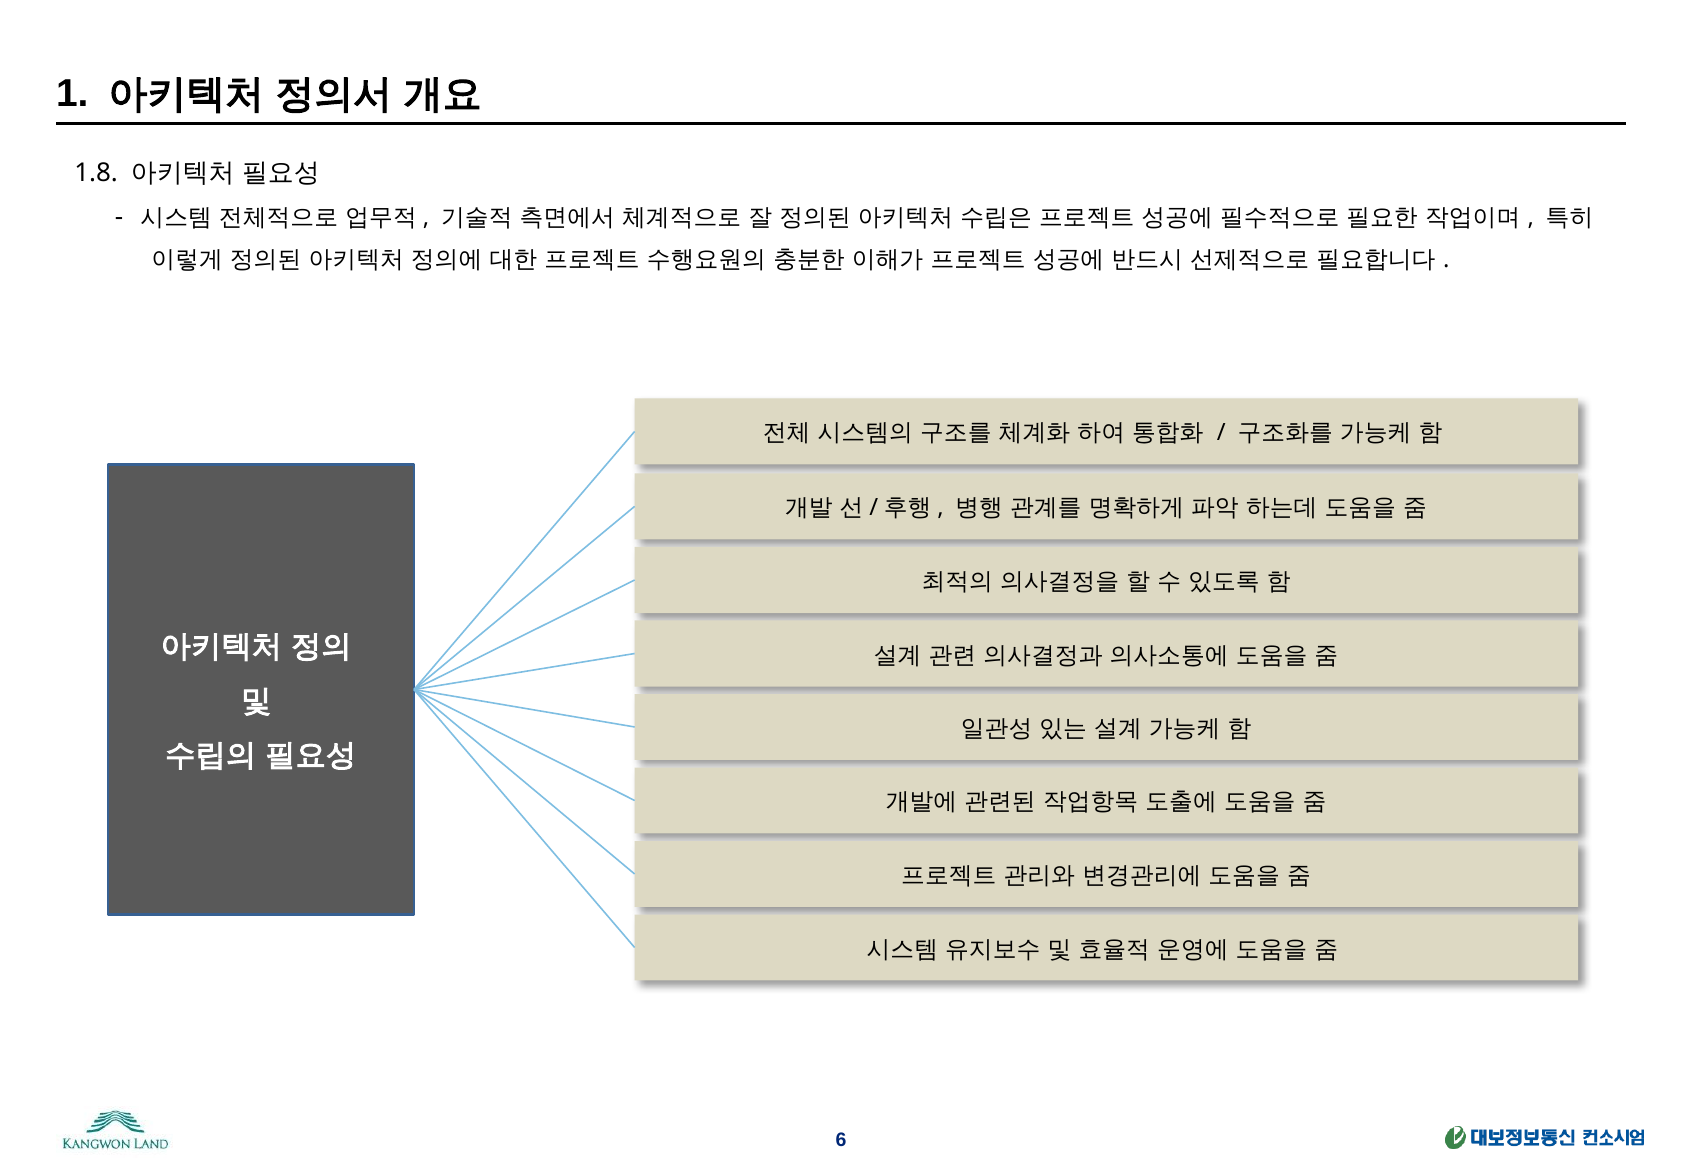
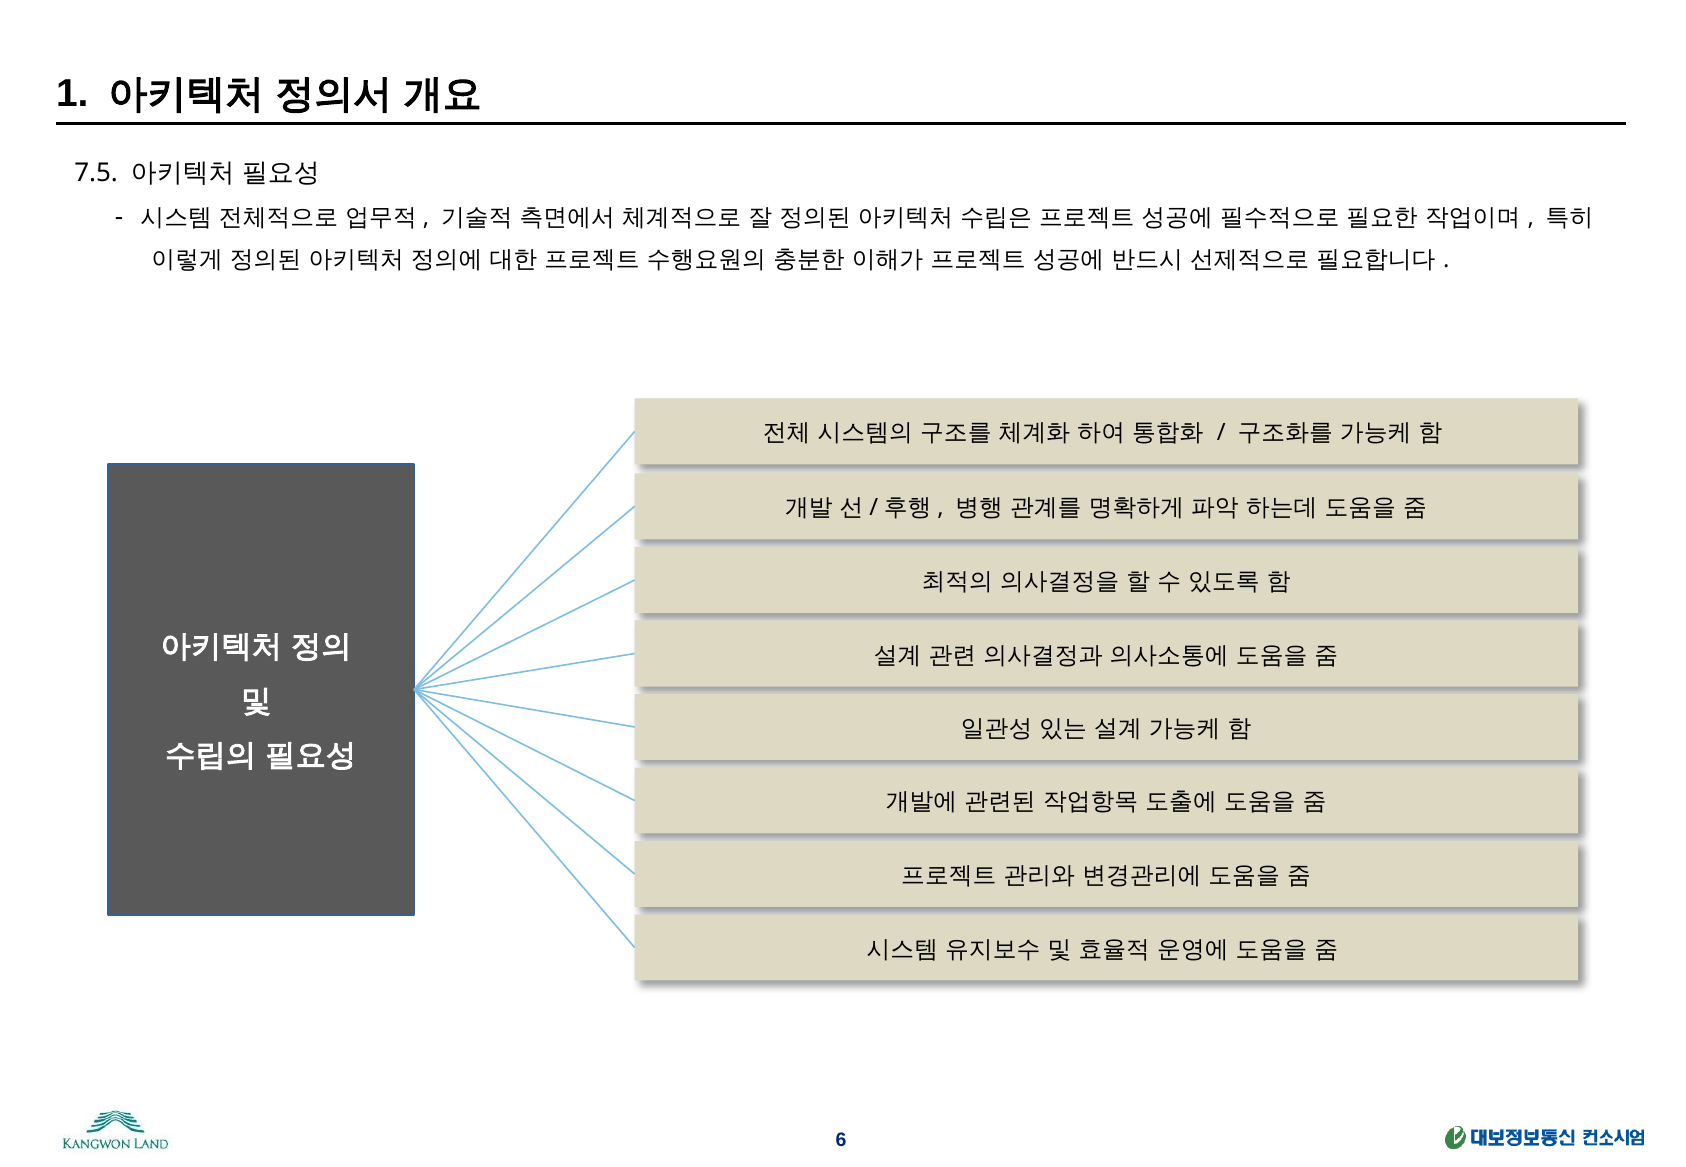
1.8: 1.8 -> 7.5 (96, 173)
